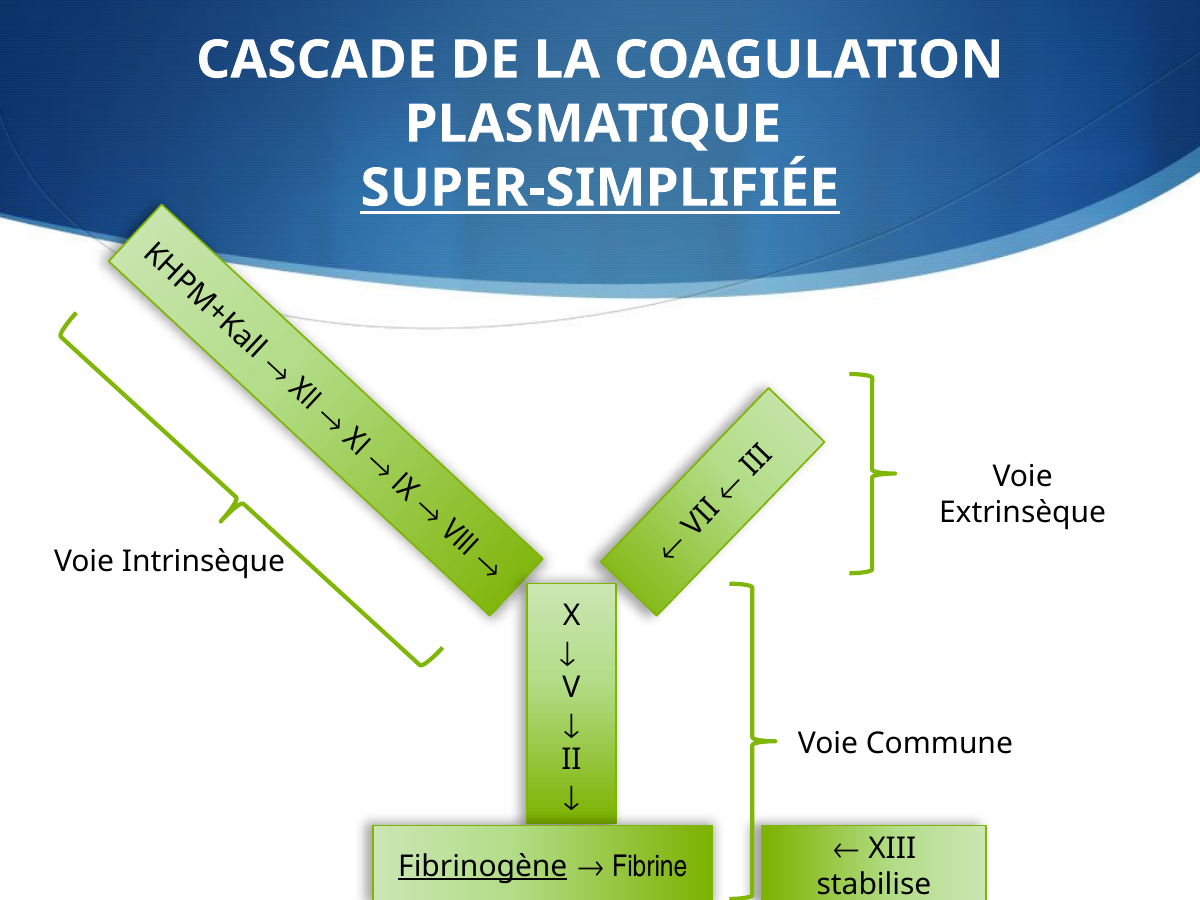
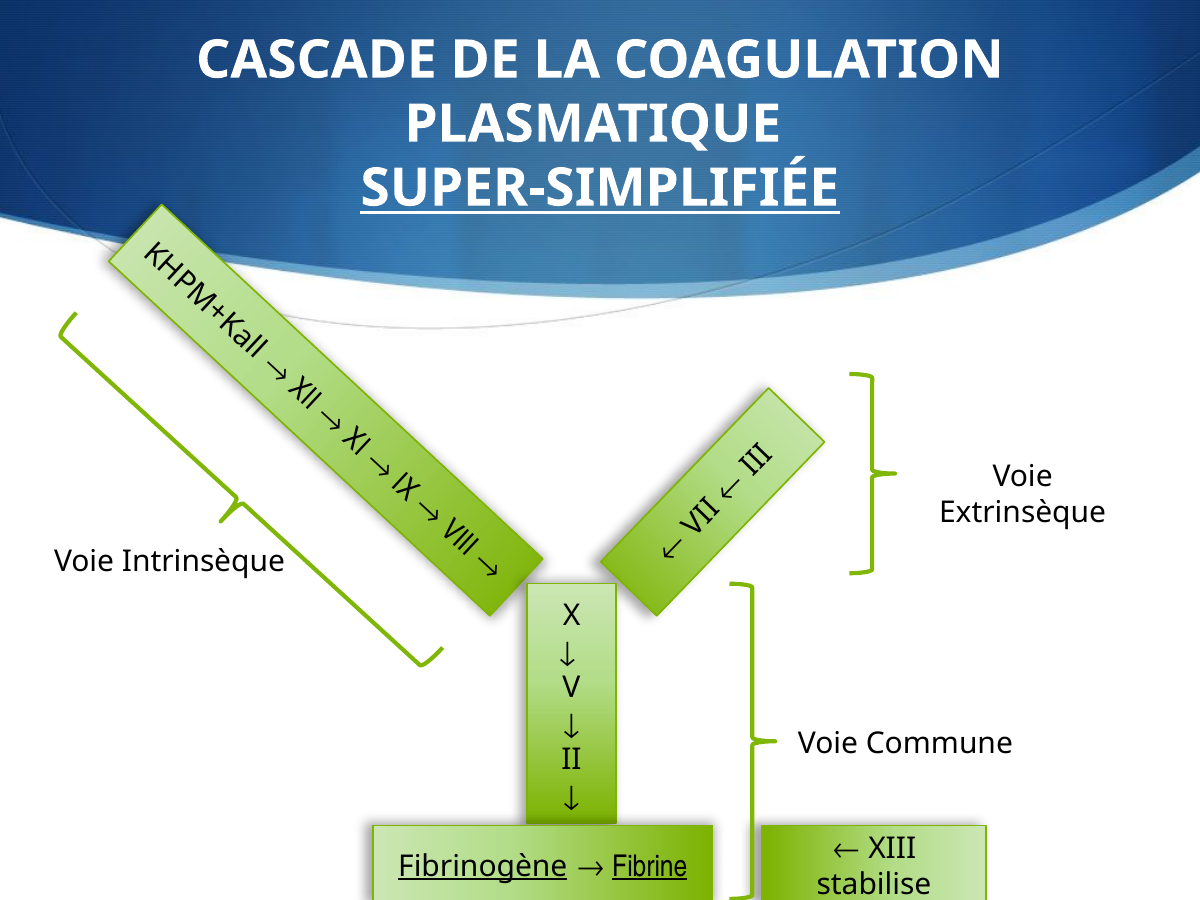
Fibrine underline: none -> present (650, 866)
